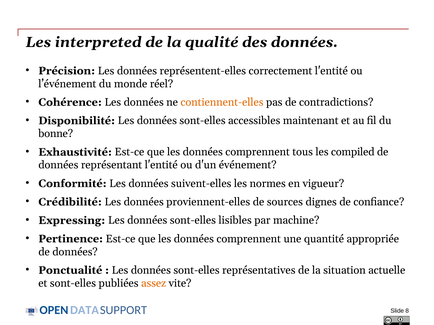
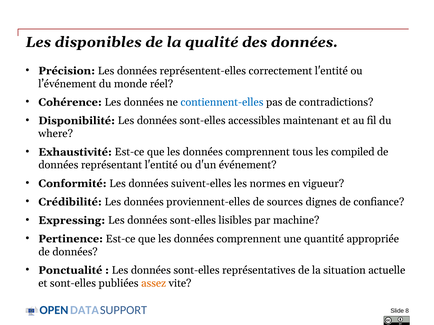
interpreted: interpreted -> disponibles (98, 42)
contiennent-elles colour: orange -> blue (222, 102)
bonne: bonne -> where (56, 134)
